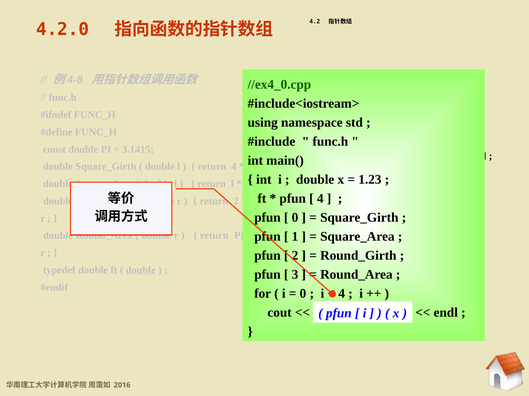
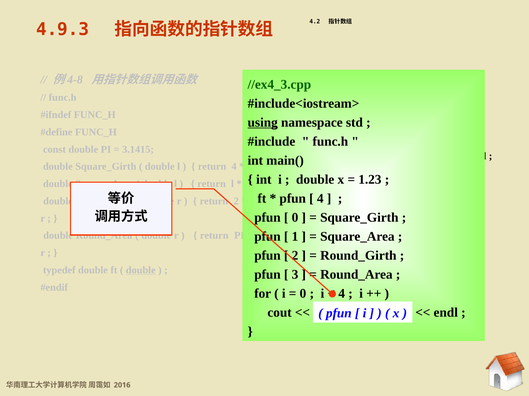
4.2.0: 4.2.0 -> 4.9.3 (63, 29)
//ex4_0.cpp: //ex4_0.cpp -> //ex4_3.cpp (279, 85)
using underline: none -> present (263, 123)
